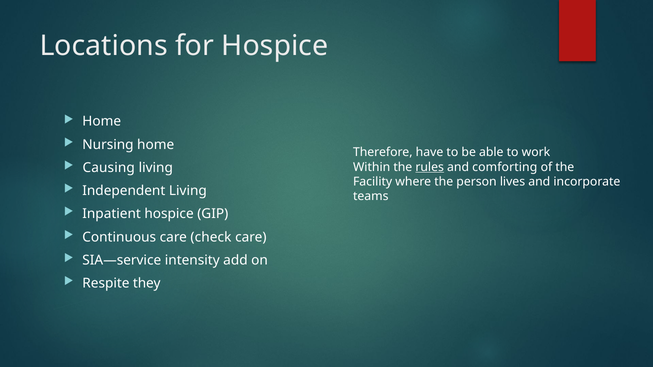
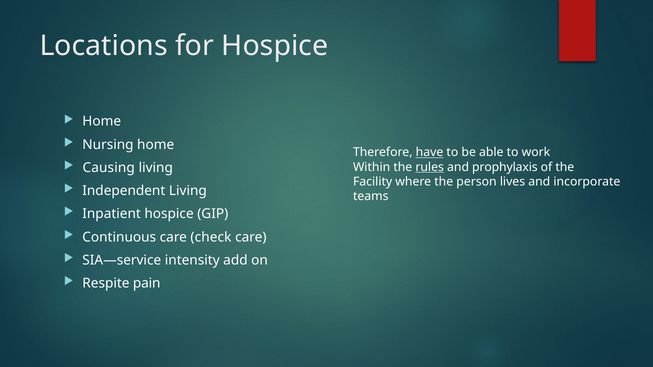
have underline: none -> present (430, 153)
comforting: comforting -> prophylaxis (505, 167)
they: they -> pain (147, 283)
